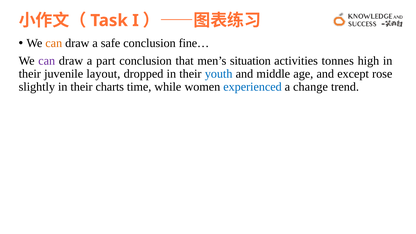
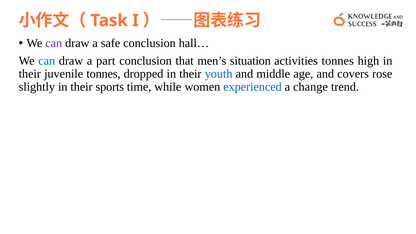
can colour: orange -> purple (54, 43)
fine…: fine… -> hall… (194, 43)
can colour: purple -> blue (47, 61)
juvenile layout: layout -> tonnes (103, 74)
except: except -> covers (353, 74)
charts: charts -> sports (110, 87)
